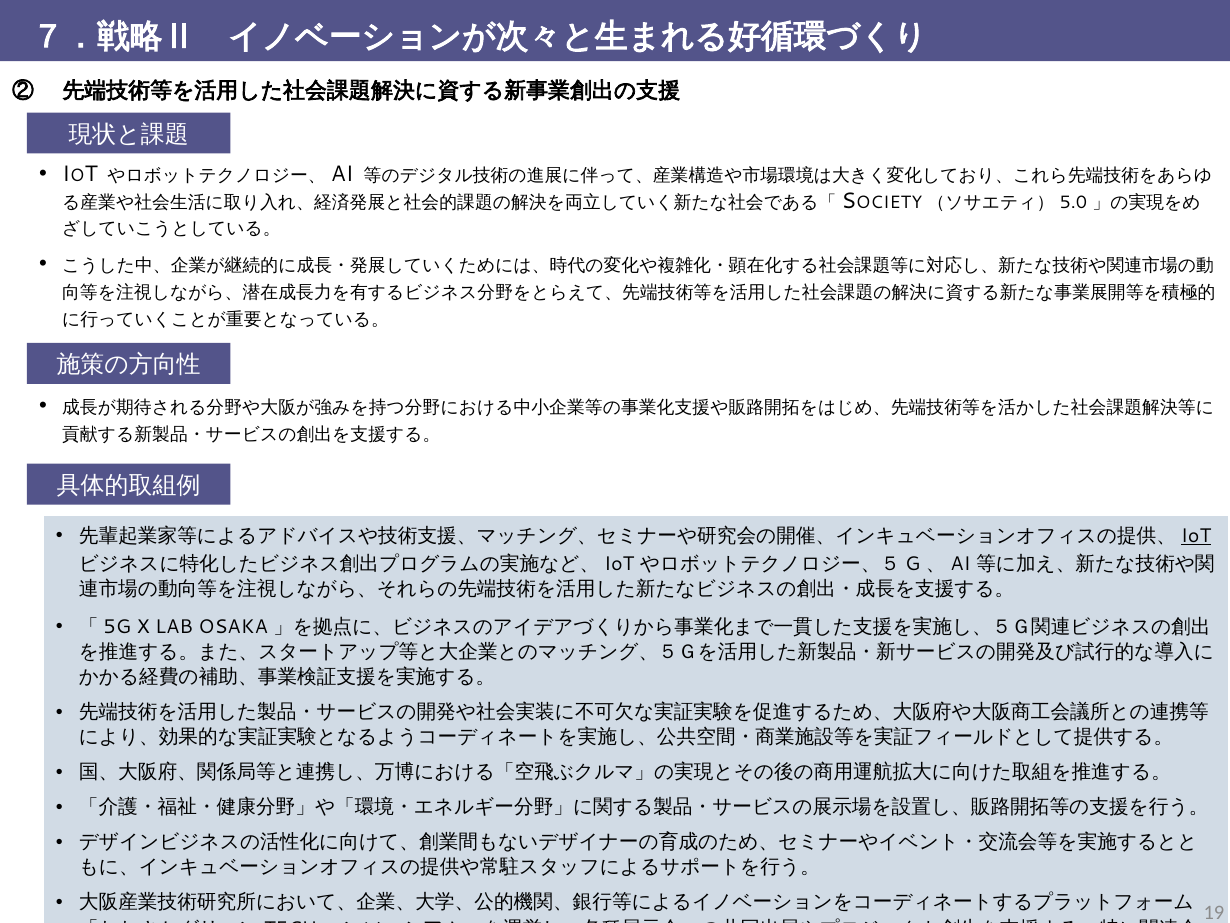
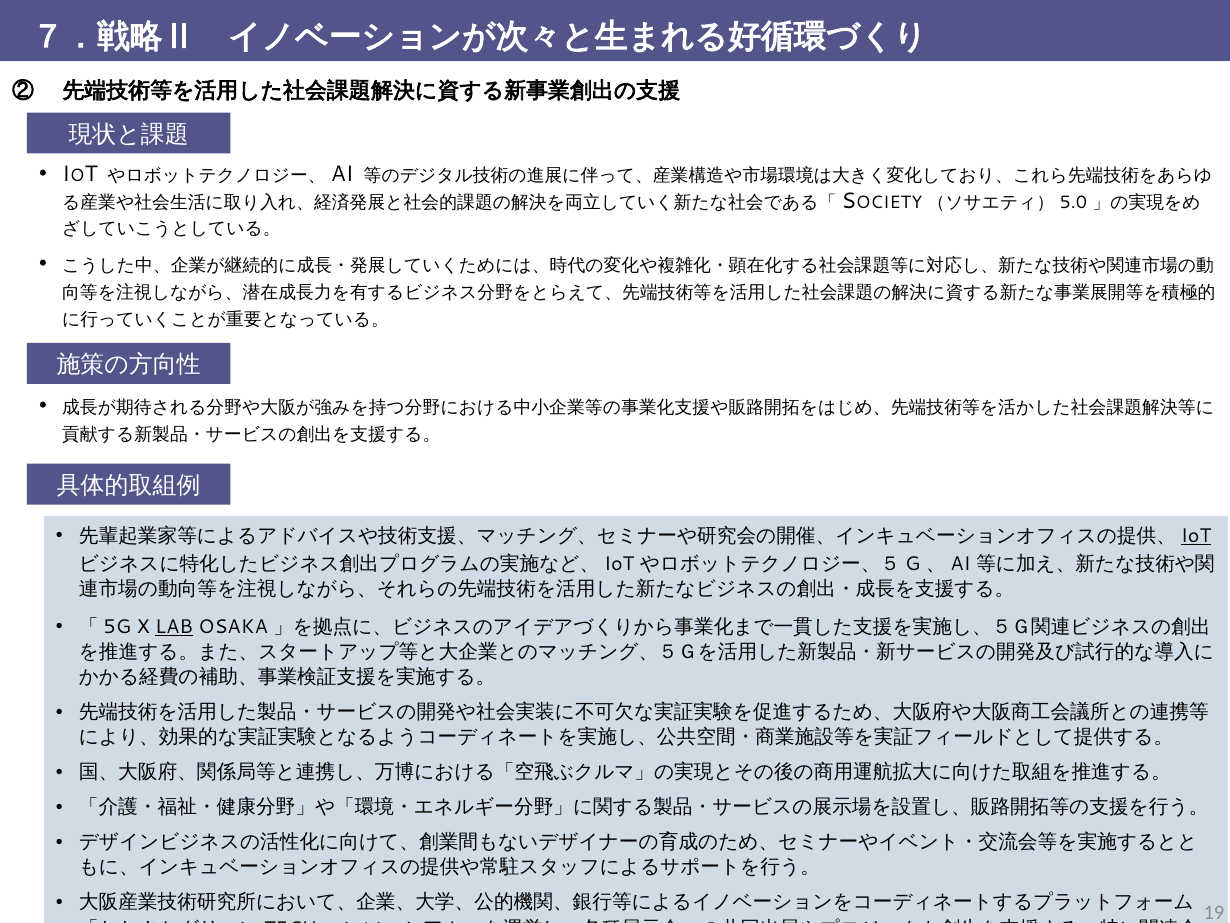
LAB underline: none -> present (174, 627)
